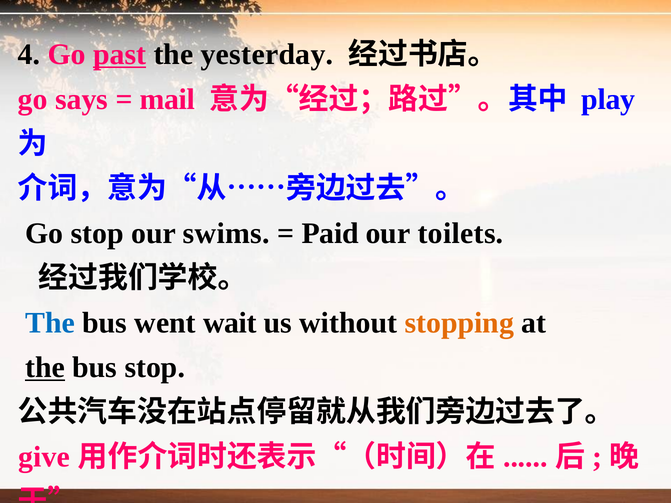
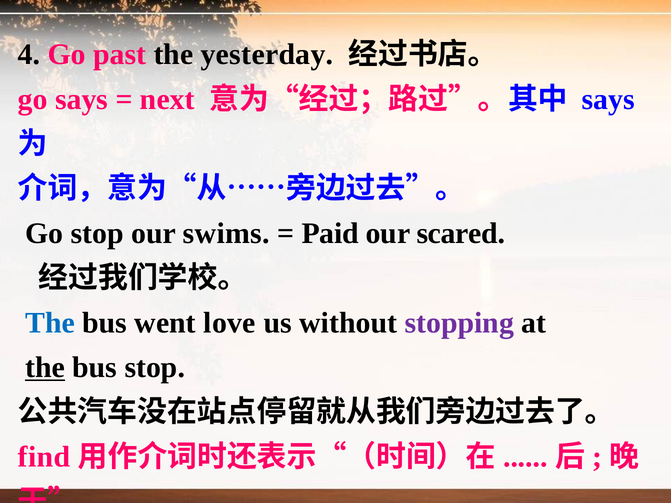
past underline: present -> none (120, 55)
mail: mail -> next (167, 99)
play: play -> says (608, 99)
toilets: toilets -> scared (461, 233)
wait: wait -> love (230, 323)
stopping colour: orange -> purple (459, 323)
give: give -> find (44, 457)
